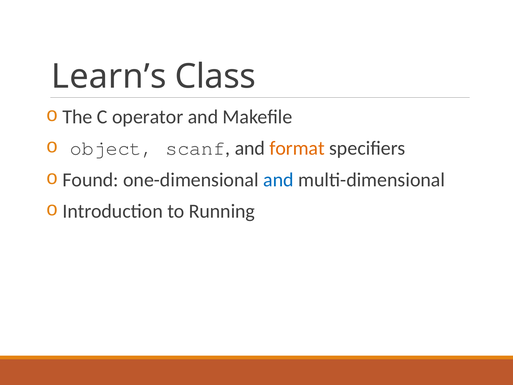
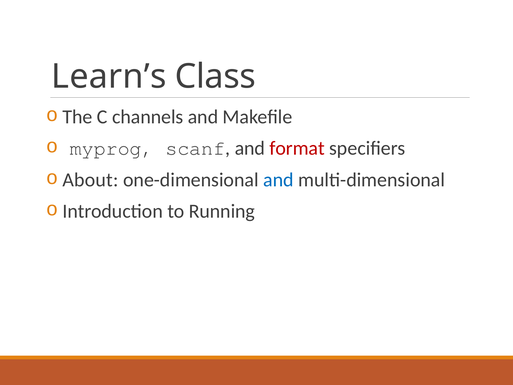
operator: operator -> channels (148, 117)
object: object -> myprog (112, 148)
format colour: orange -> red (297, 148)
Found: Found -> About (90, 180)
